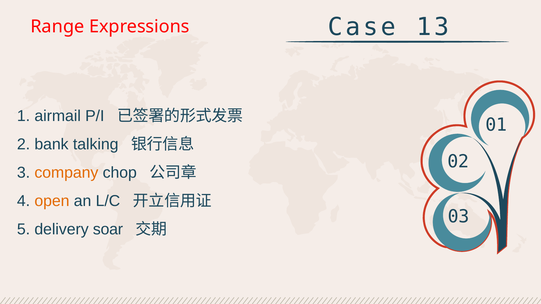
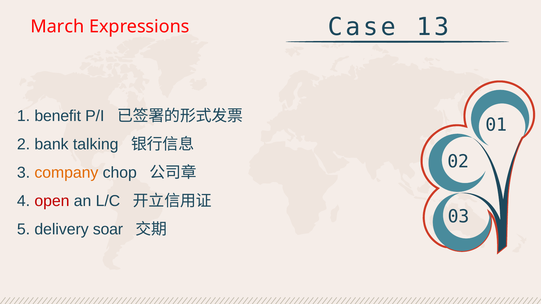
Range: Range -> March (57, 27)
airmail: airmail -> benefit (58, 116)
open colour: orange -> red (52, 201)
